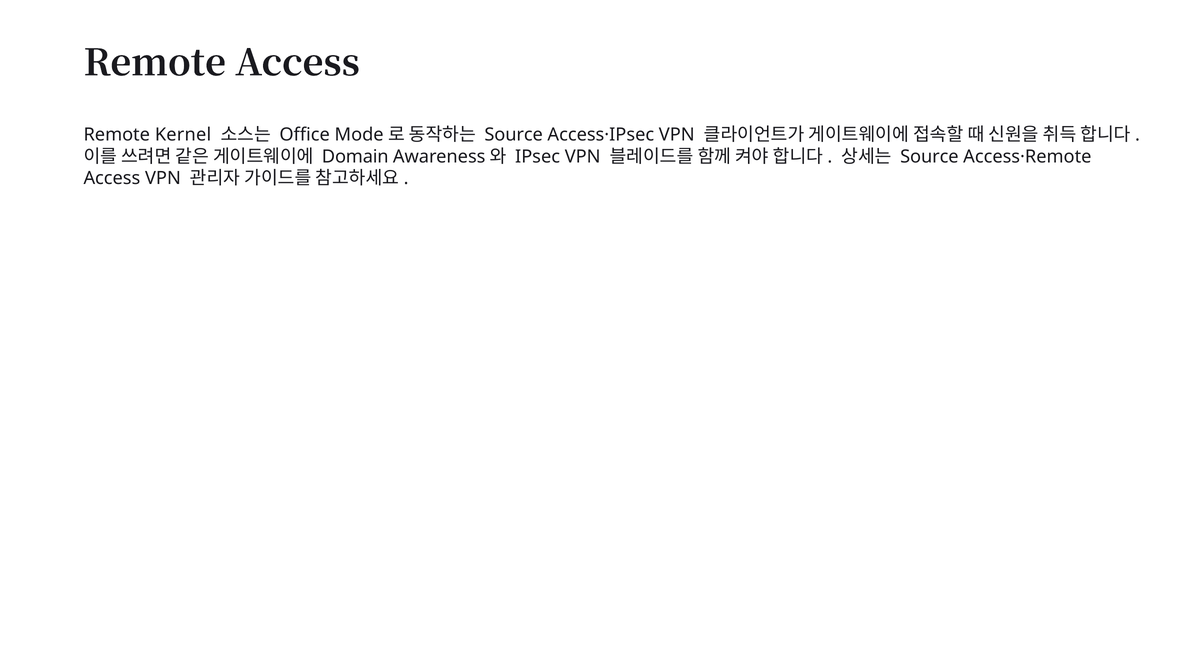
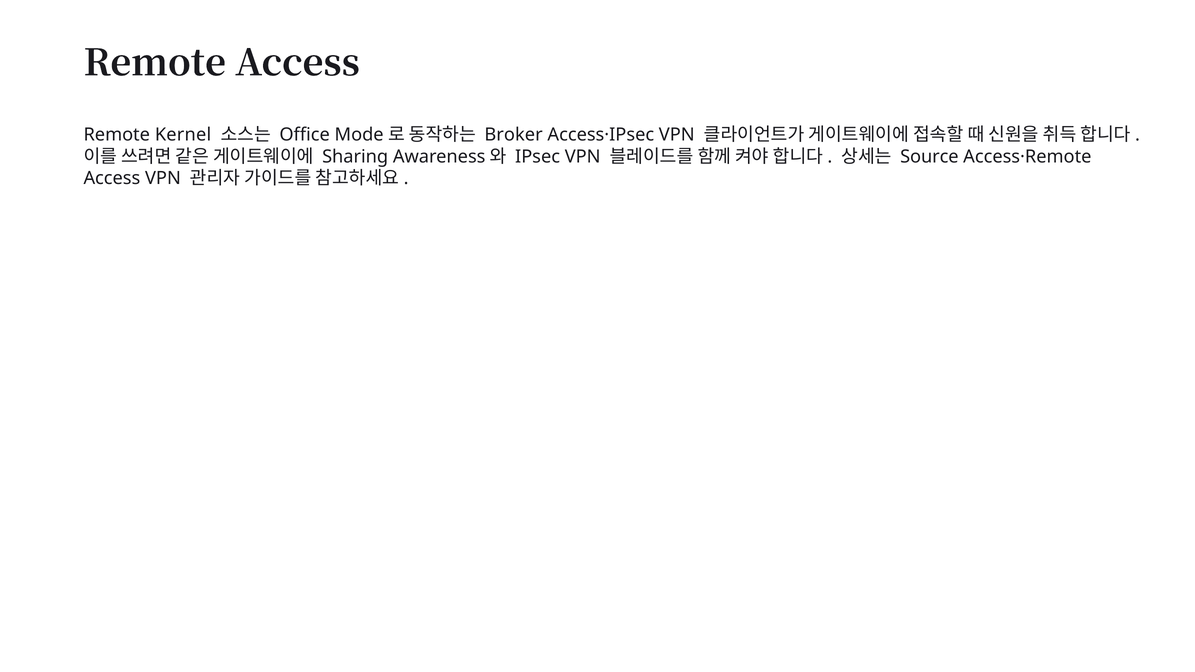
Source: Source -> Broker (514, 135)
Domain: Domain -> Sharing (355, 157)
